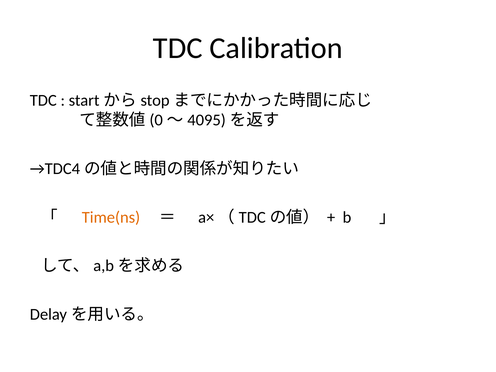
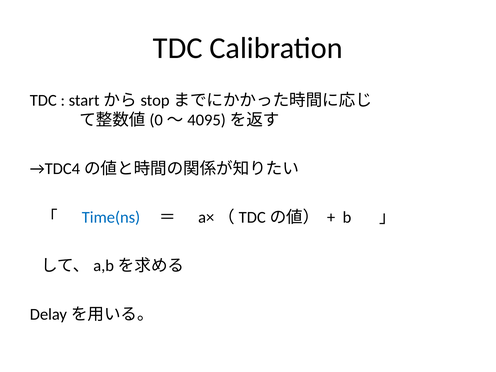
Time(ns colour: orange -> blue (111, 217)
